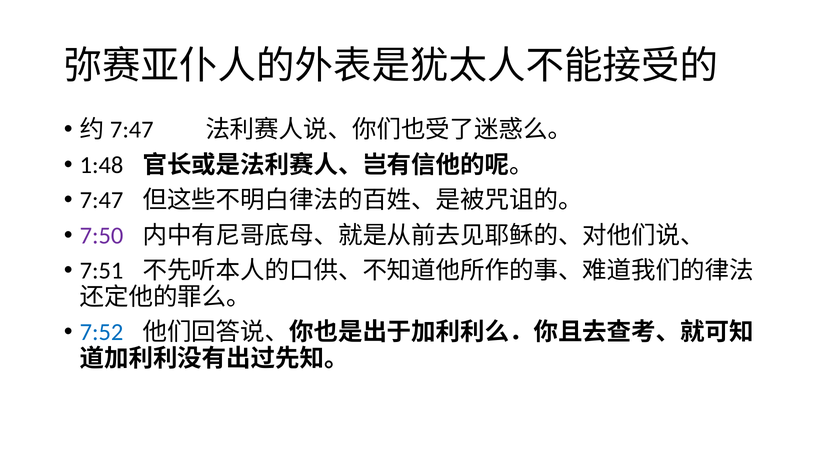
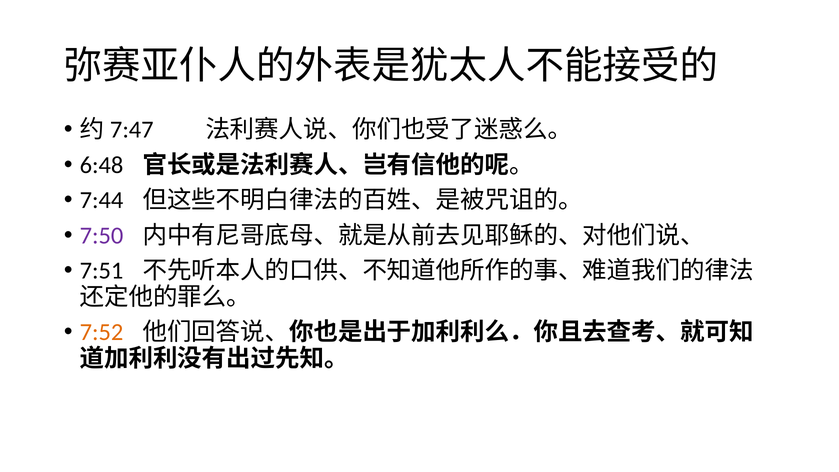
1:48: 1:48 -> 6:48 (102, 165)
7:47: 7:47 -> 7:44 (102, 200)
7:52 colour: blue -> orange (102, 332)
